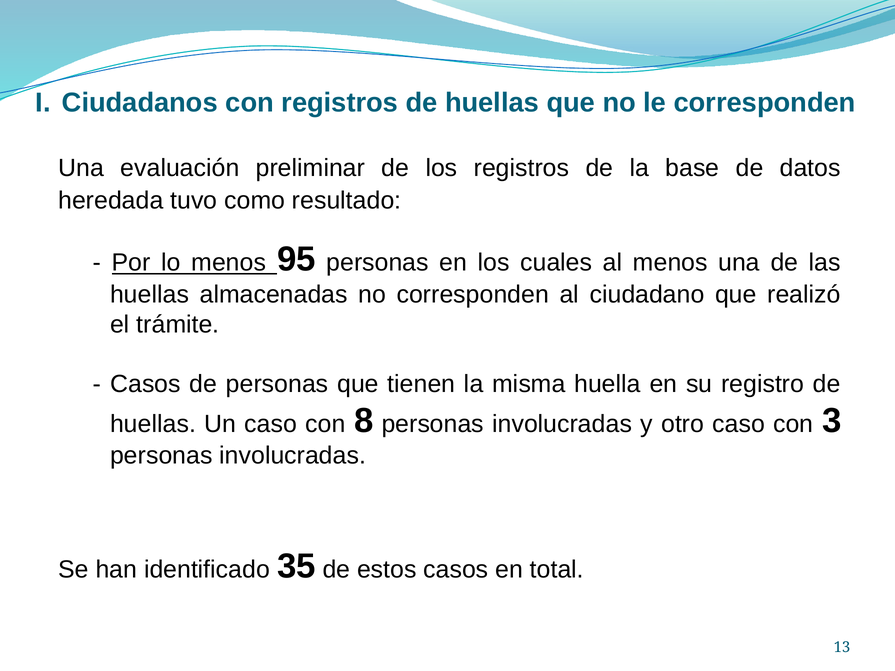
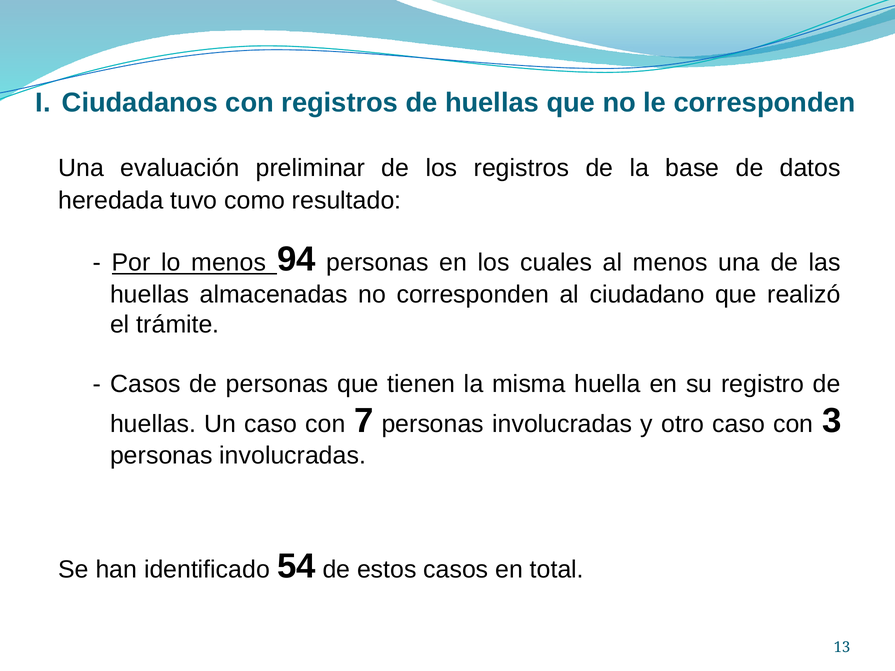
95: 95 -> 94 (296, 260)
8: 8 -> 7 (364, 421)
35: 35 -> 54 (296, 567)
